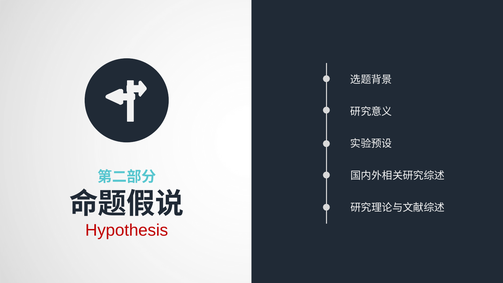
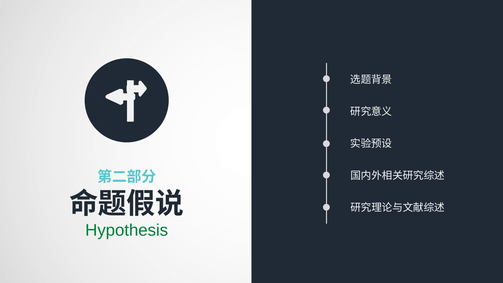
Hypothesis colour: red -> green (127, 230)
